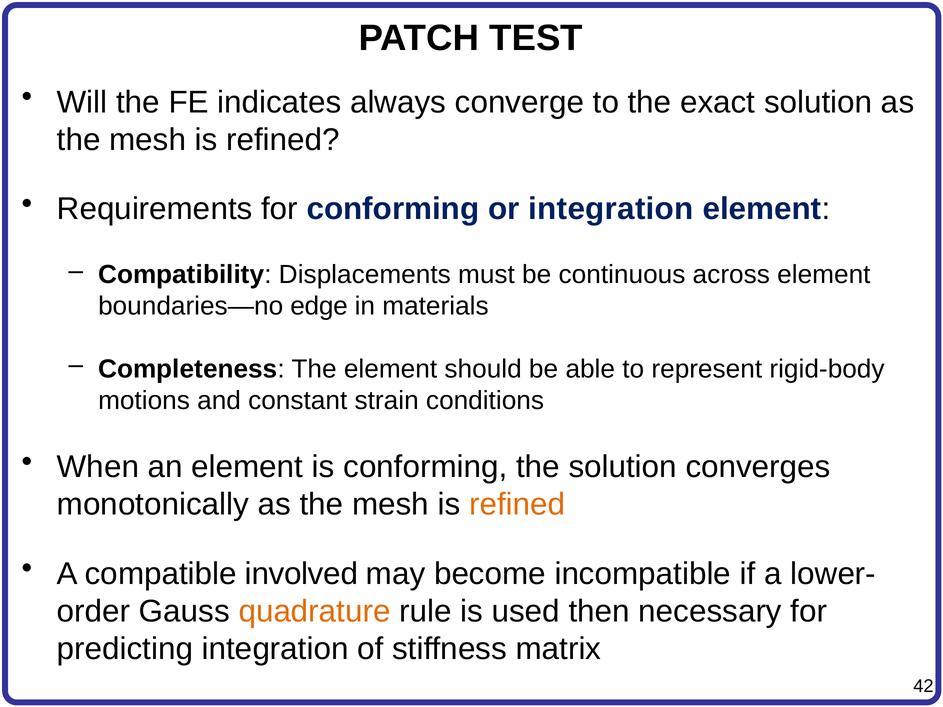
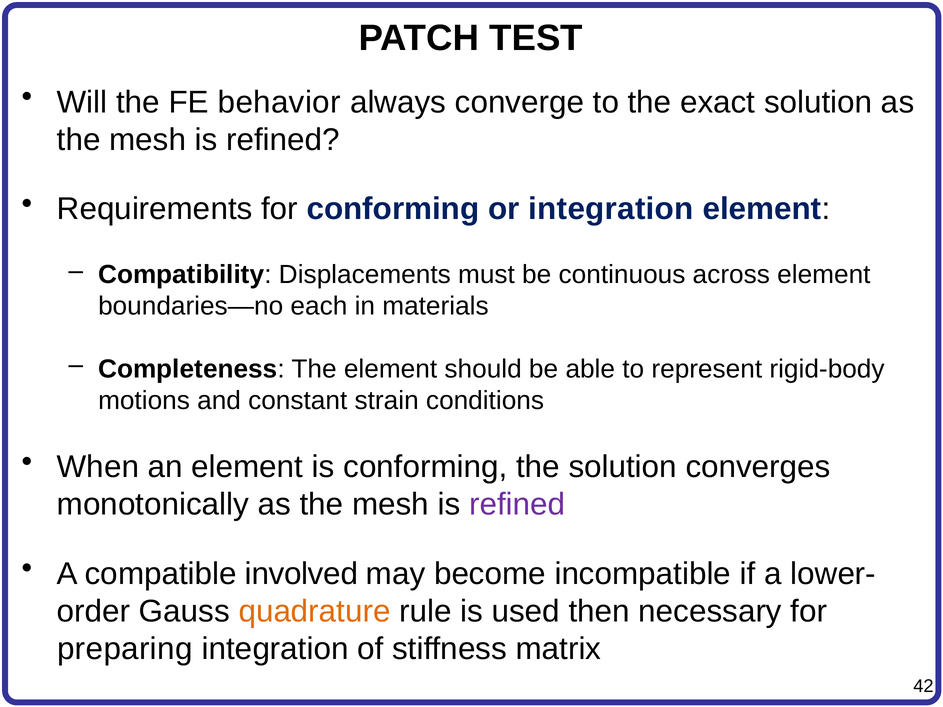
indicates: indicates -> behavior (279, 102)
edge: edge -> each (319, 306)
refined colour: orange -> purple (517, 505)
predicting: predicting -> preparing (125, 649)
